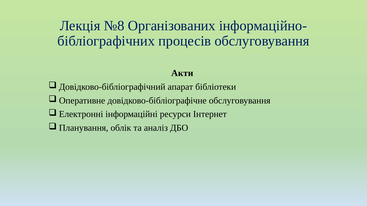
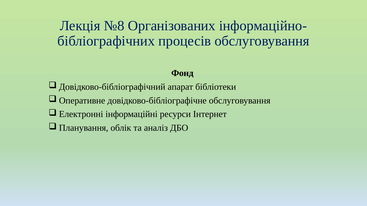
Акти: Акти -> Фонд (182, 73)
